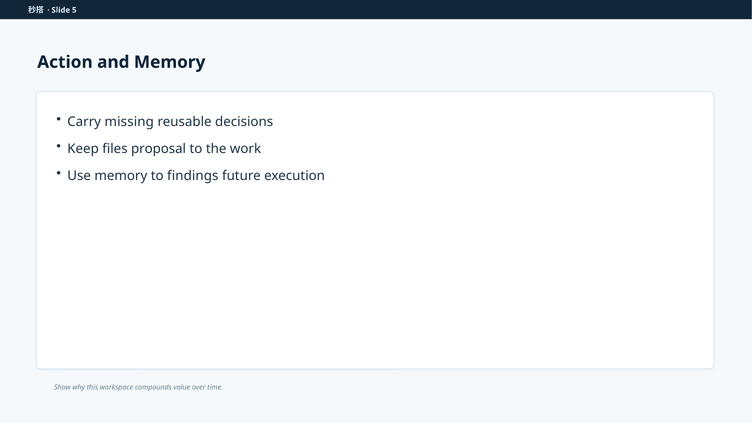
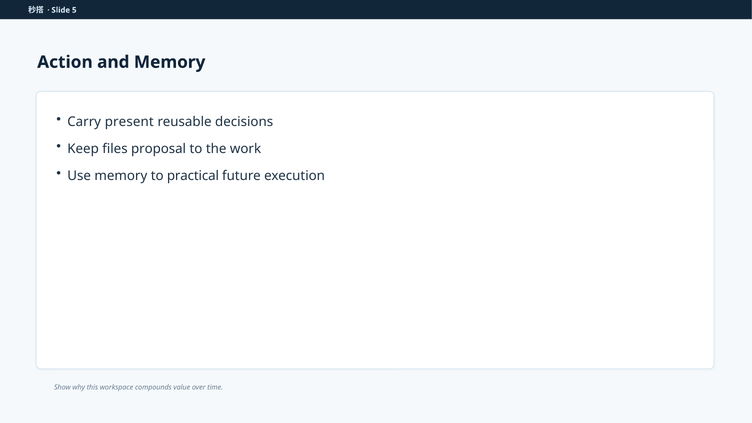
missing: missing -> present (129, 122)
findings: findings -> practical (193, 176)
